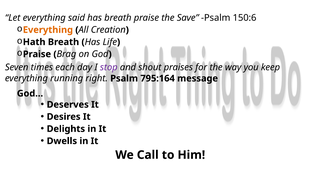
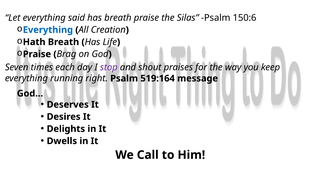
Save: Save -> Silas (188, 18)
Everything colour: orange -> blue (48, 30)
795:164: 795:164 -> 519:164 (158, 78)
